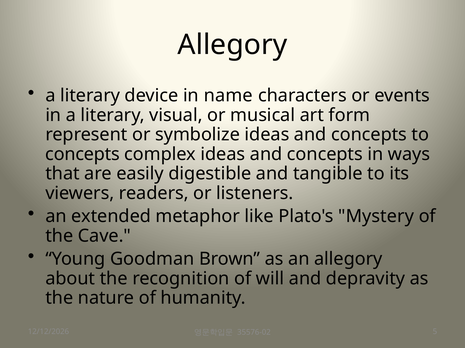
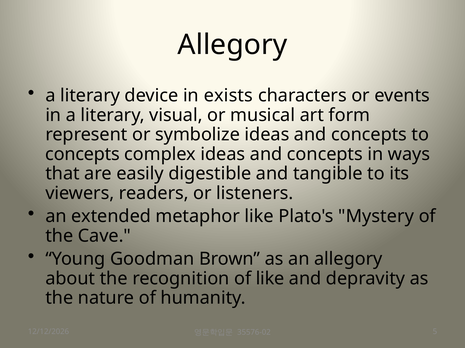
name: name -> exists (228, 96)
of will: will -> like (270, 279)
